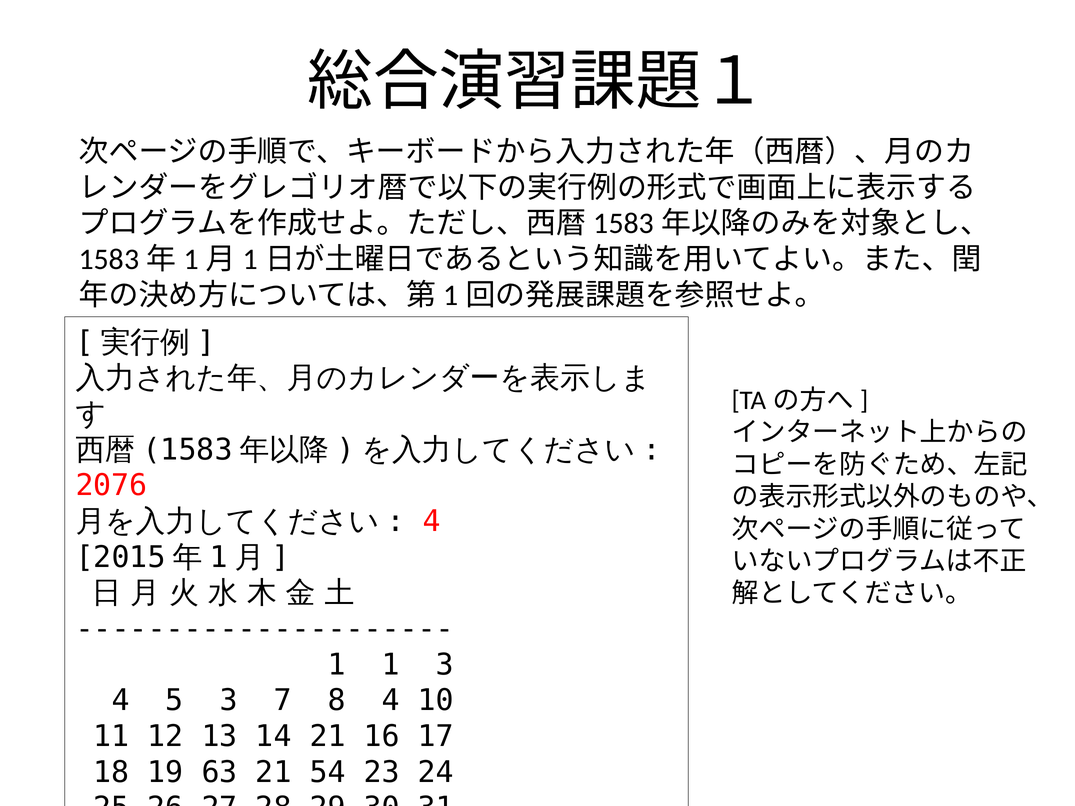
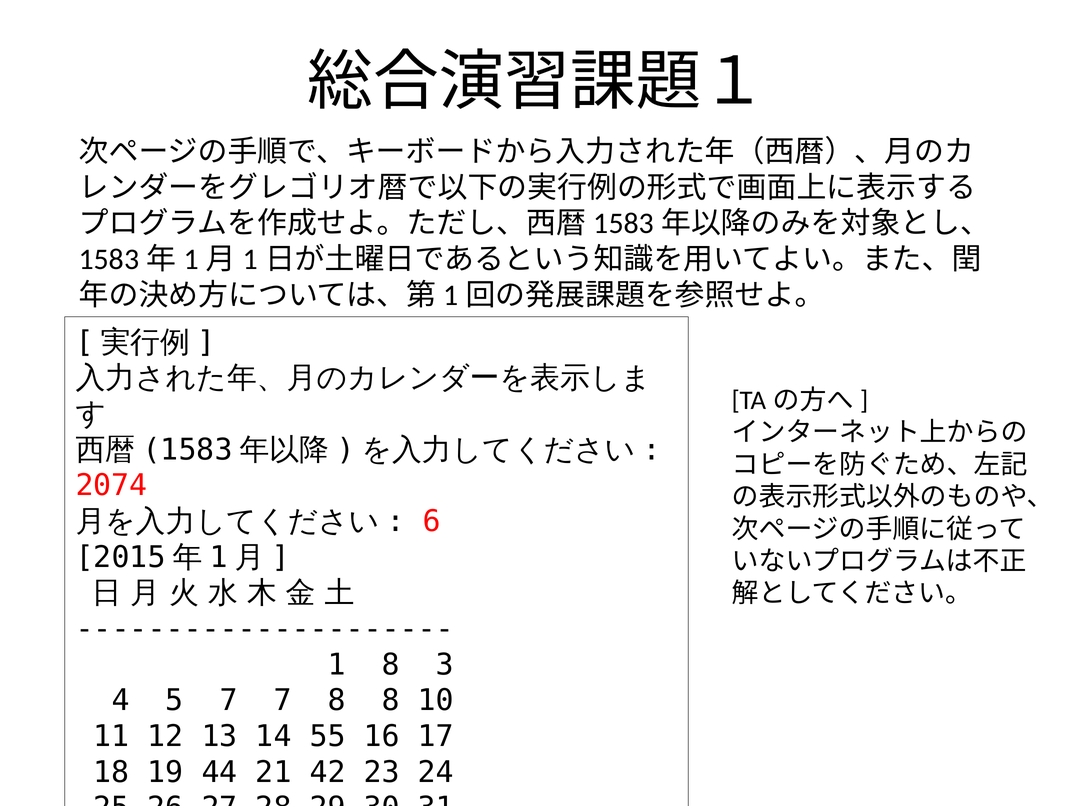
2076: 2076 -> 2074 (111, 486)
4: 4 -> 6 (432, 522)
1 1: 1 -> 8 (391, 665)
5 3: 3 -> 7 (229, 701)
8 4: 4 -> 8 (391, 701)
14 21: 21 -> 55 (328, 737)
63: 63 -> 44 (219, 772)
54: 54 -> 42 (328, 772)
